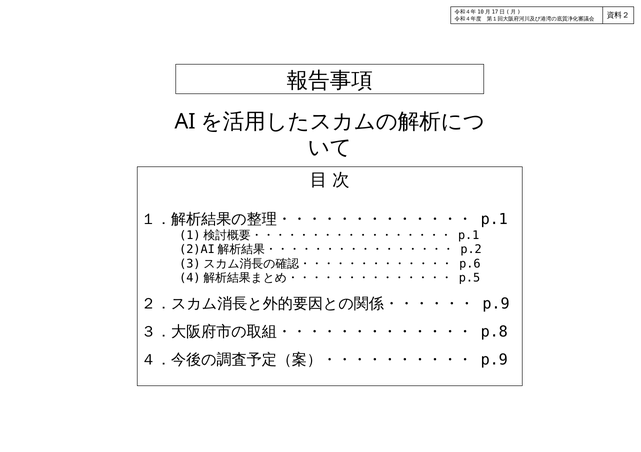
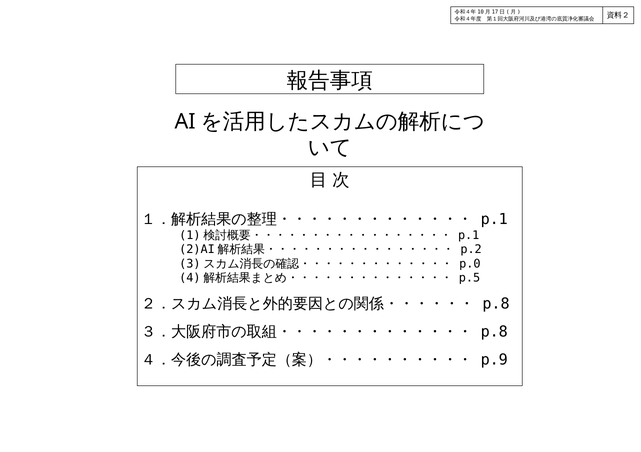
p.6: p.6 -> p.0 (470, 264)
p.9: p.9 -> p.8 (496, 304)
